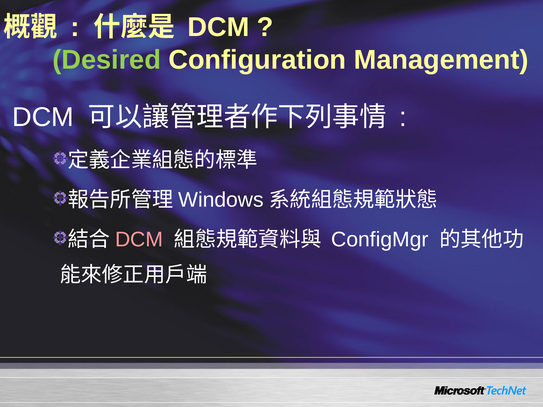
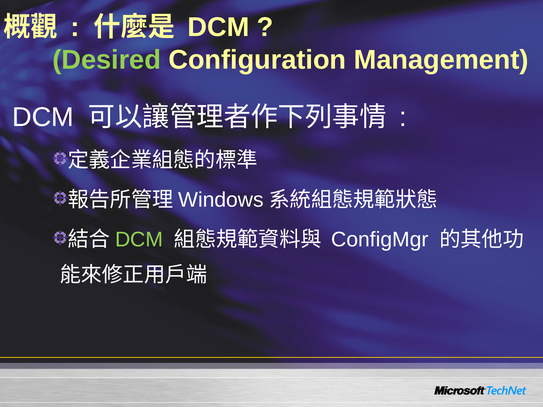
DCM colour: pink -> light green (139, 240)
